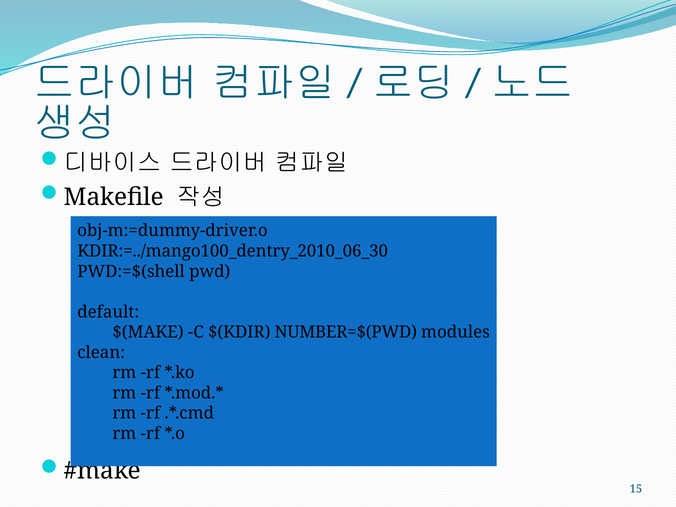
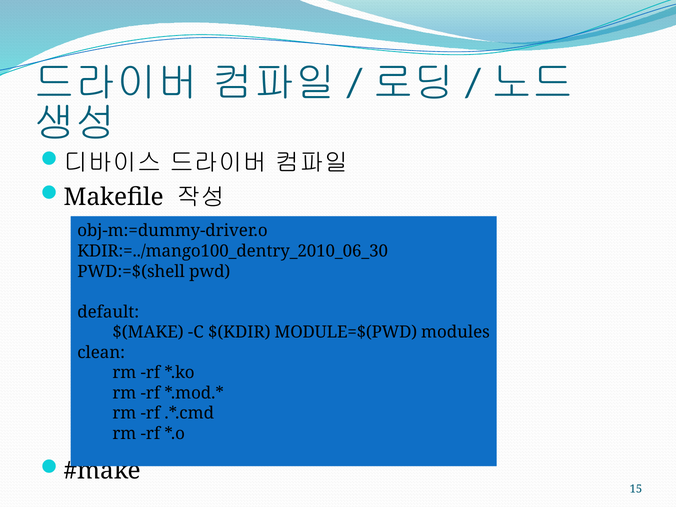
NUMBER=$(PWD: NUMBER=$(PWD -> MODULE=$(PWD (346, 332)
